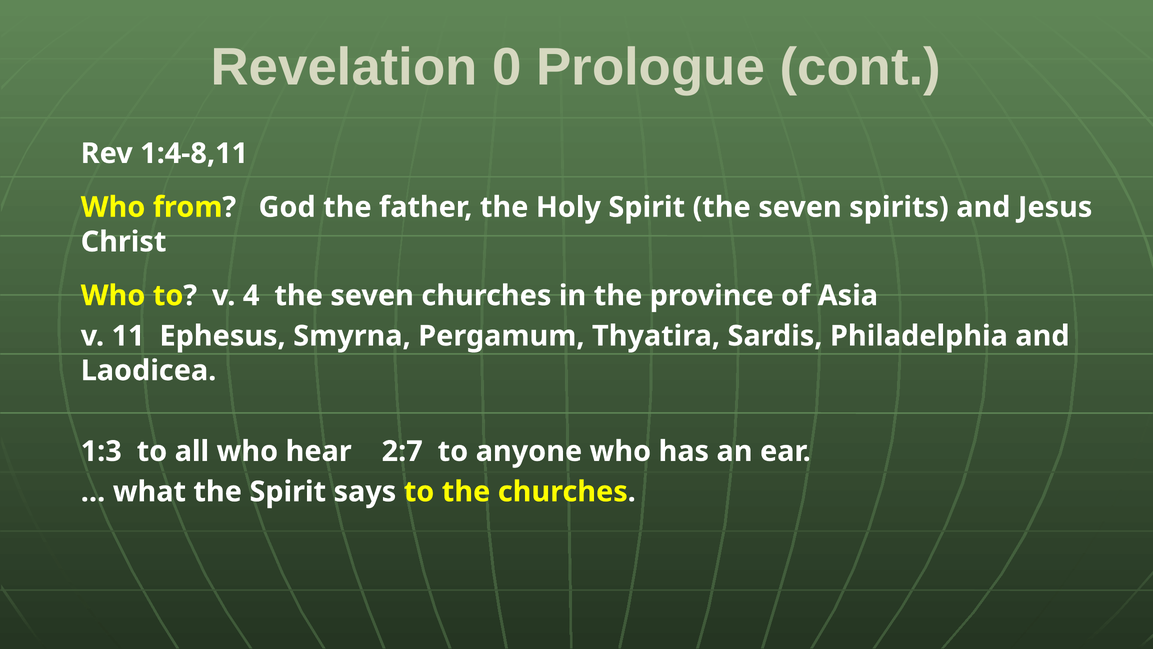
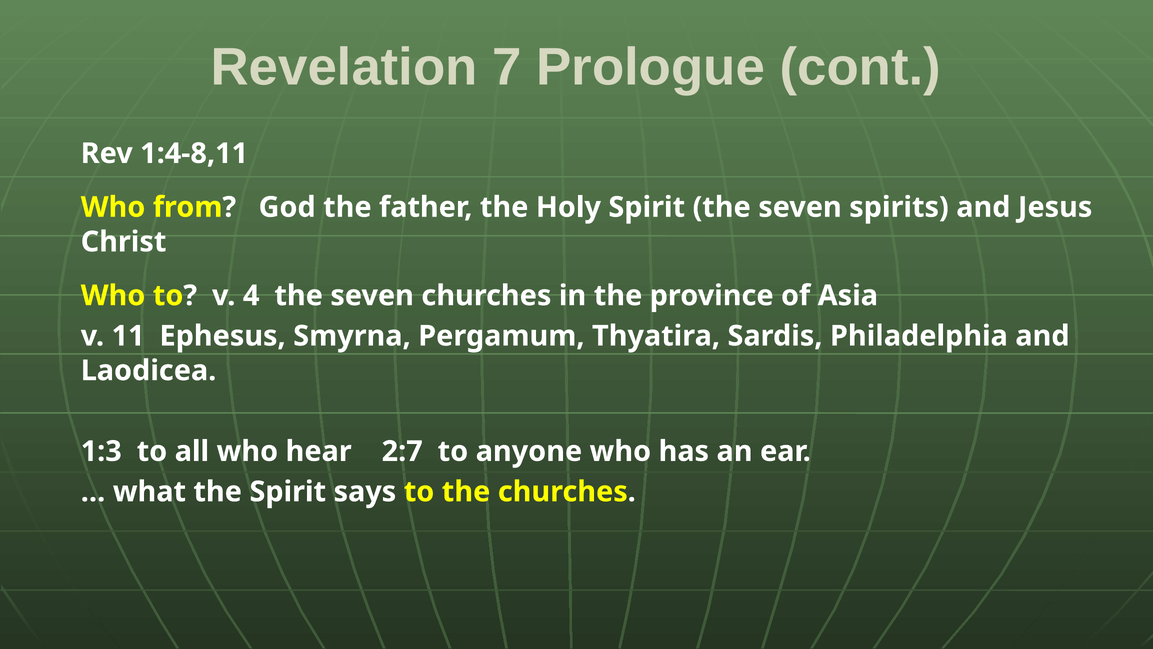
0: 0 -> 7 (507, 67)
